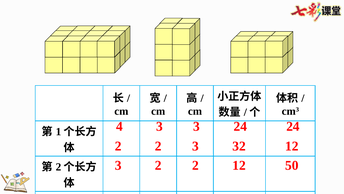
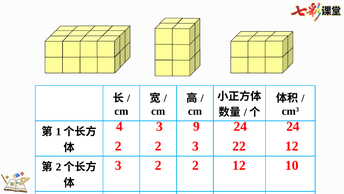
3 3: 3 -> 9 (197, 126)
32: 32 -> 22 (239, 146)
50: 50 -> 10 (292, 165)
